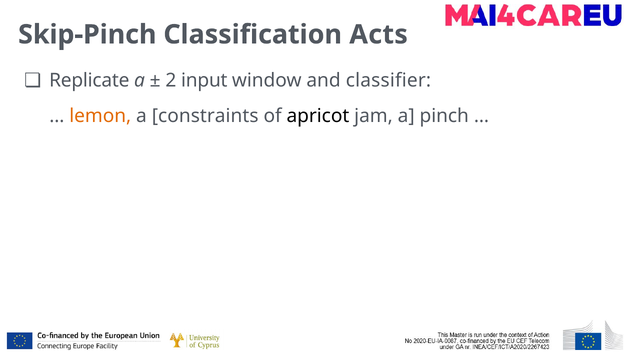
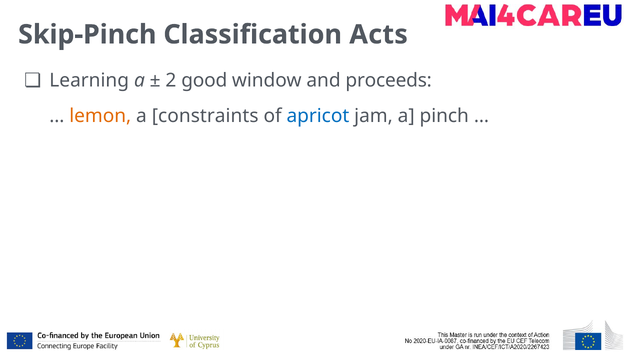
Replicate: Replicate -> Learning (89, 81)
input: input -> good (204, 81)
classifier: classifier -> proceeds (389, 81)
apricot colour: black -> blue (318, 116)
